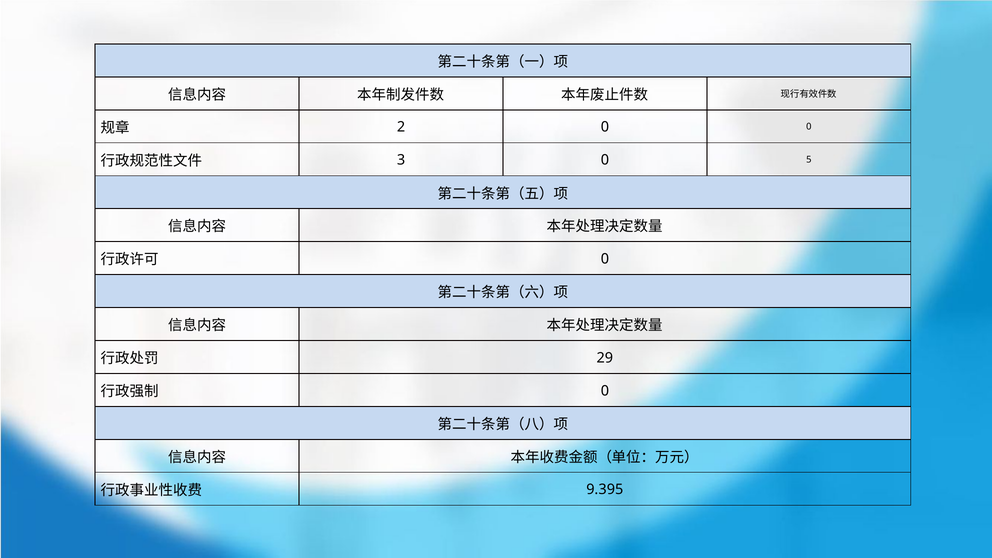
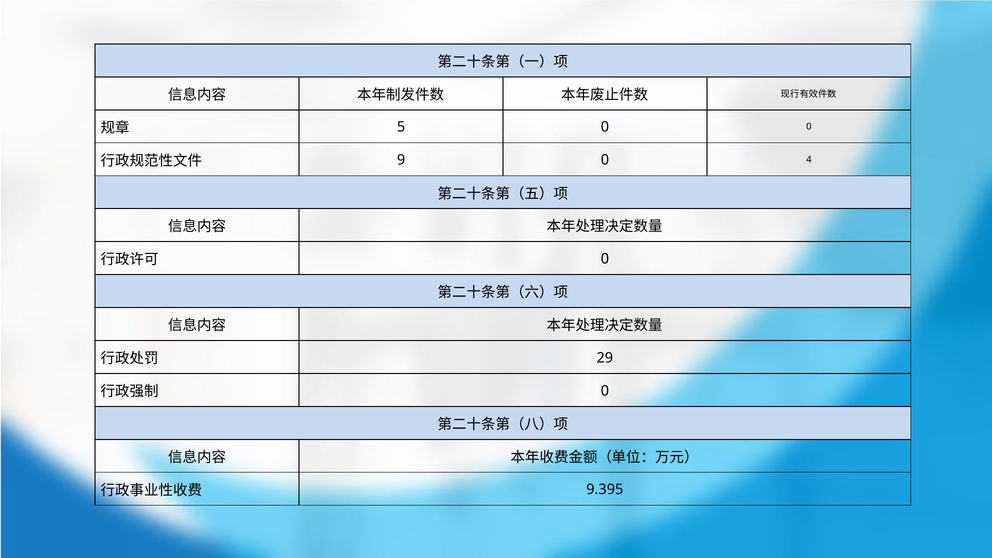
2: 2 -> 5 (401, 127)
3: 3 -> 9 (401, 160)
5: 5 -> 4 (809, 160)
